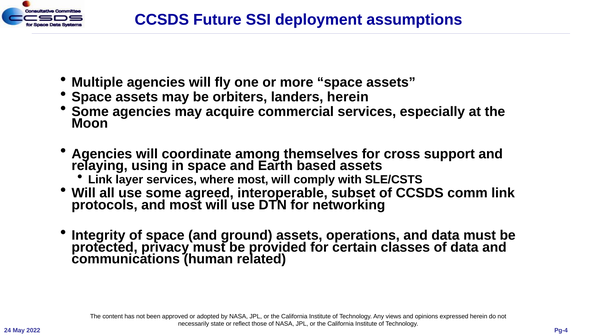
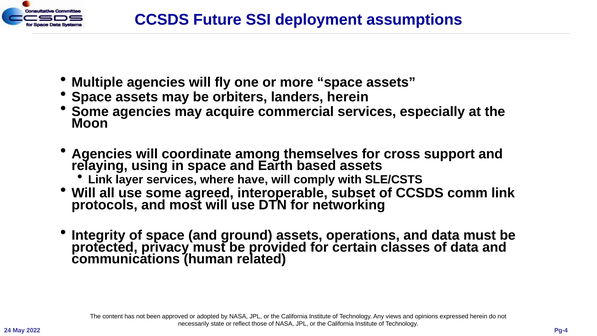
where most: most -> have (253, 179)
